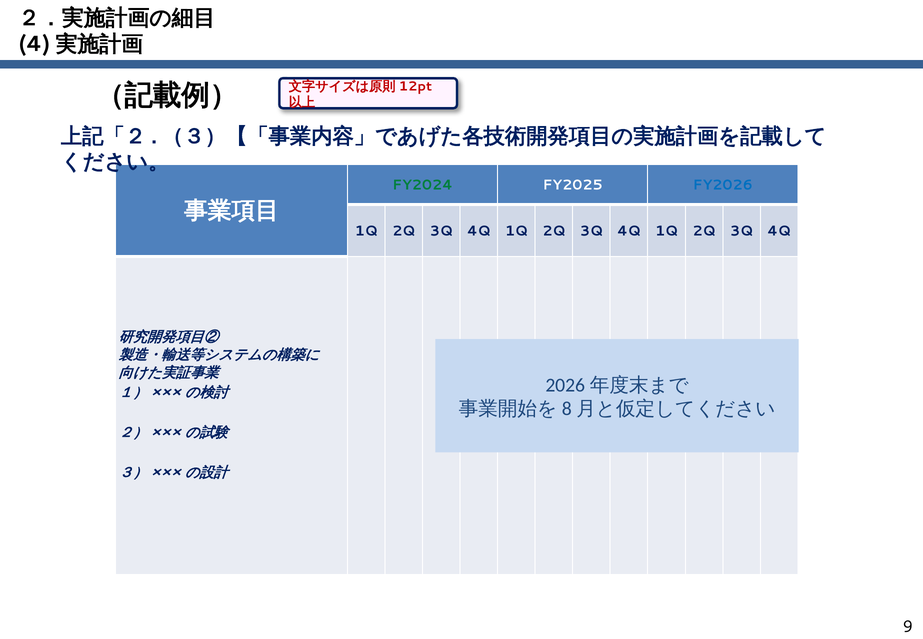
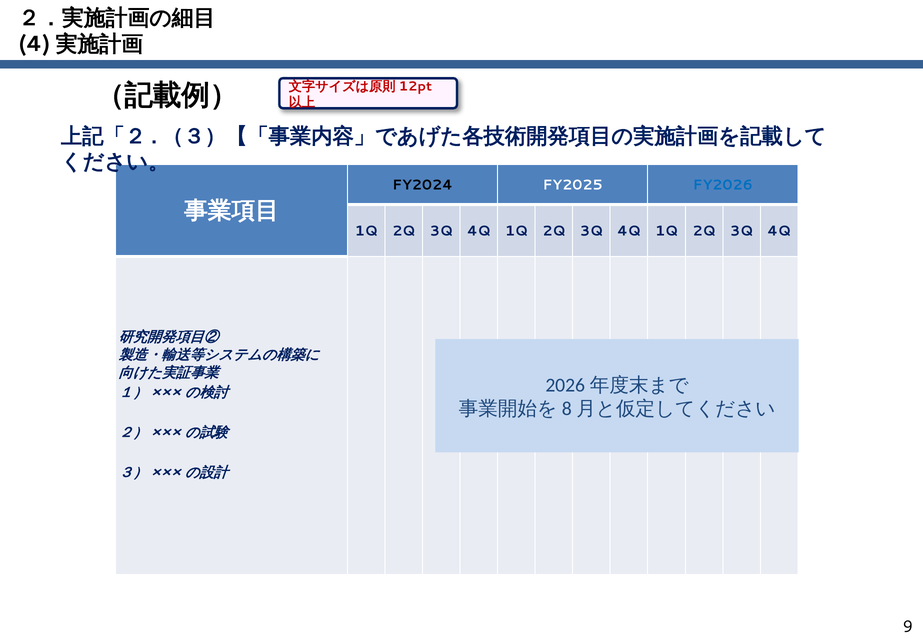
FY2024 colour: green -> black (423, 185)
